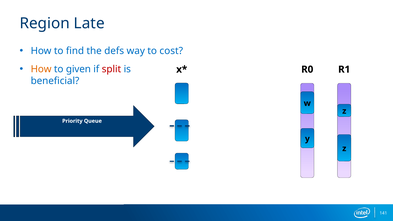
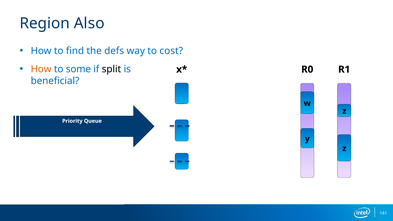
Late: Late -> Also (89, 23)
given: given -> some (78, 69)
split colour: red -> black (111, 69)
